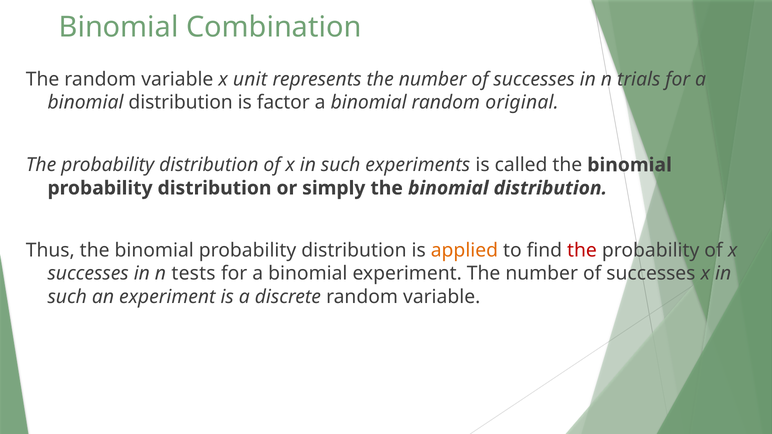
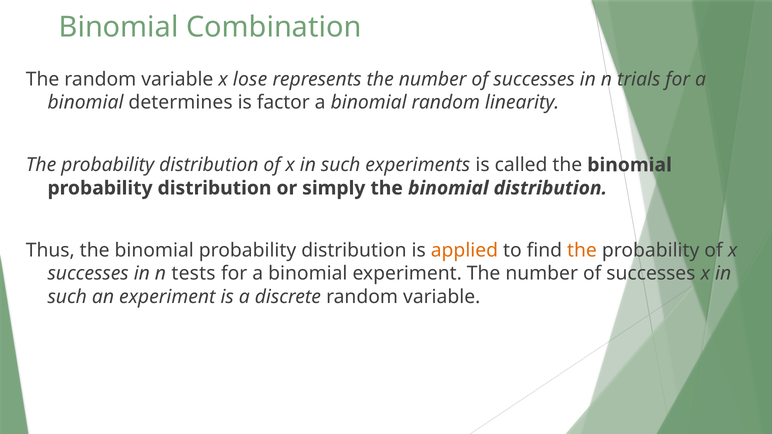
unit: unit -> lose (250, 79)
distribution: distribution -> determines (181, 103)
original: original -> linearity (522, 103)
the colour: red -> orange (582, 251)
